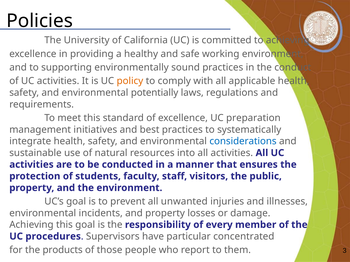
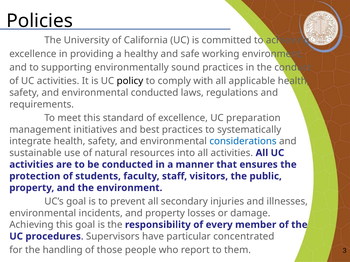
policy colour: orange -> black (130, 81)
environmental potentially: potentially -> conducted (155, 93)
unwanted: unwanted -> secondary (184, 202)
products: products -> handling (63, 250)
